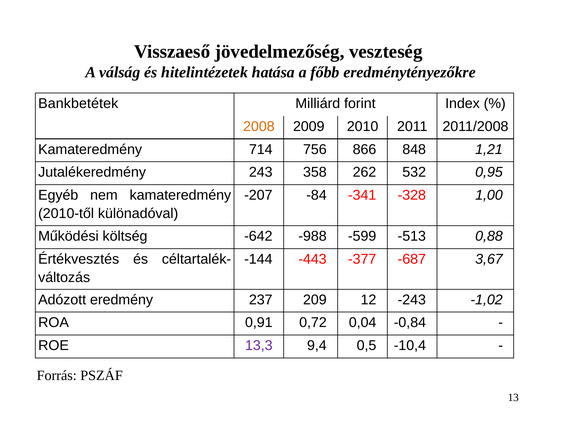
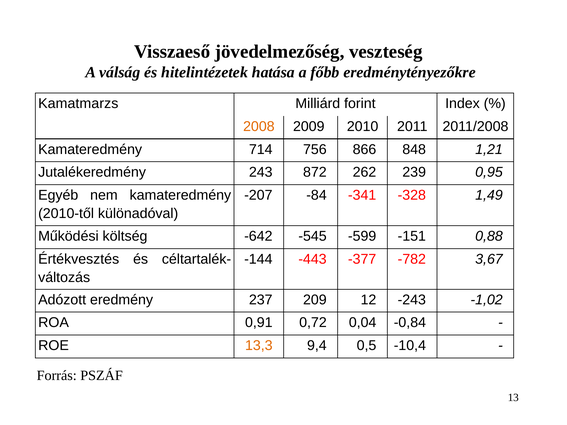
Bankbetétek: Bankbetétek -> Kamatmarzs (78, 104)
358: 358 -> 872 (315, 172)
532: 532 -> 239 (414, 172)
1,00: 1,00 -> 1,49 (489, 195)
-988: -988 -> -545 (312, 236)
-513: -513 -> -151 (412, 236)
-687: -687 -> -782 (412, 259)
13,3 colour: purple -> orange (259, 346)
